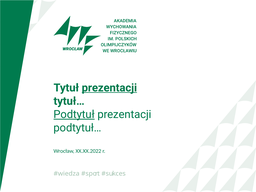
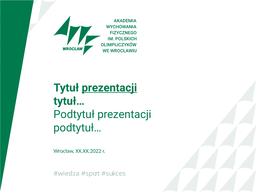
Podtytuł underline: present -> none (74, 114)
